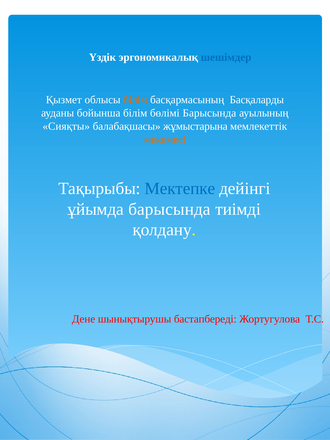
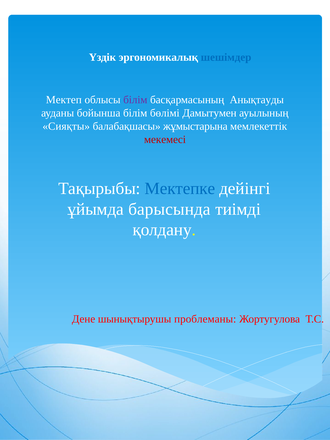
Қызмет: Қызмет -> Мектеп (64, 100)
білім colour: orange -> purple (135, 100)
Басқаларды: Басқаларды -> Анықтауды (257, 100)
бөлімі Барысында: Барысында -> Дамытумен (209, 113)
мекемесі colour: orange -> red (165, 139)
бастапбереді: бастапбереді -> проблеманы (205, 319)
